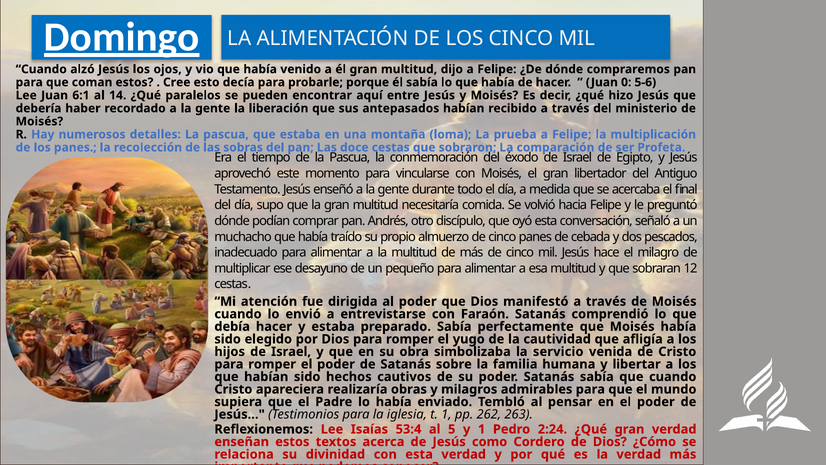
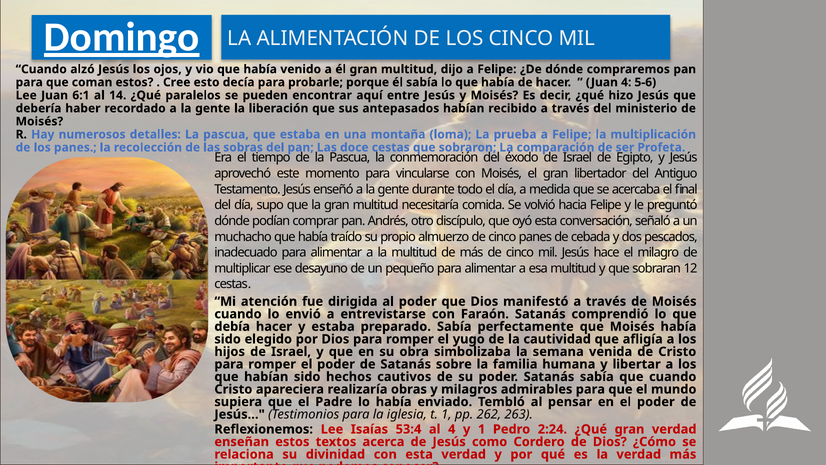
Juan 0: 0 -> 4 (626, 82)
servicio: servicio -> semana (558, 351)
al 5: 5 -> 4 (452, 429)
